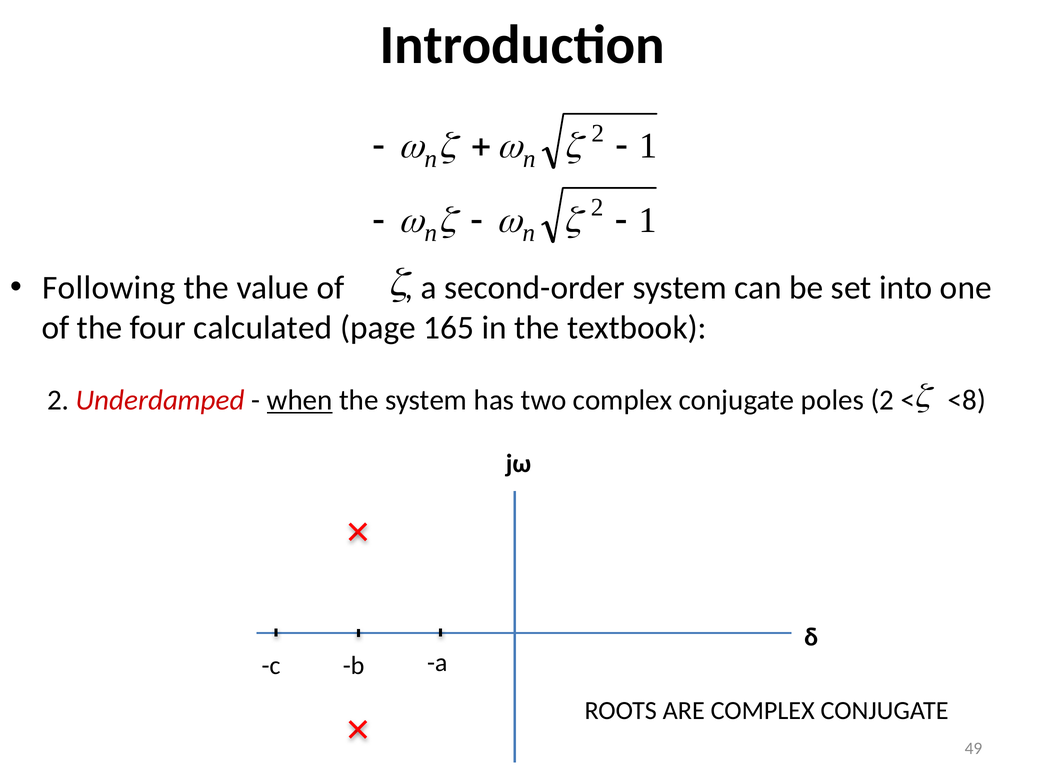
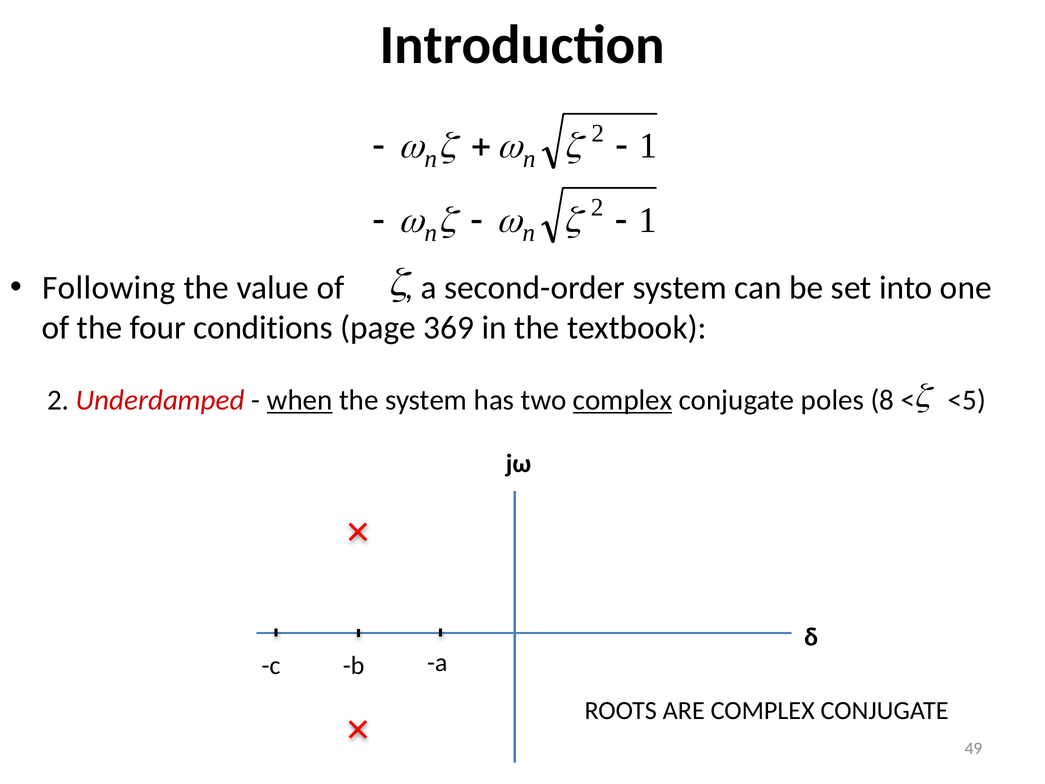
calculated: calculated -> conditions (263, 328)
165: 165 -> 369 (449, 328)
complex underline: none -> present (623, 400)
poles 2: 2 -> 8 (882, 400)
<8: <8 -> <5 (967, 400)
